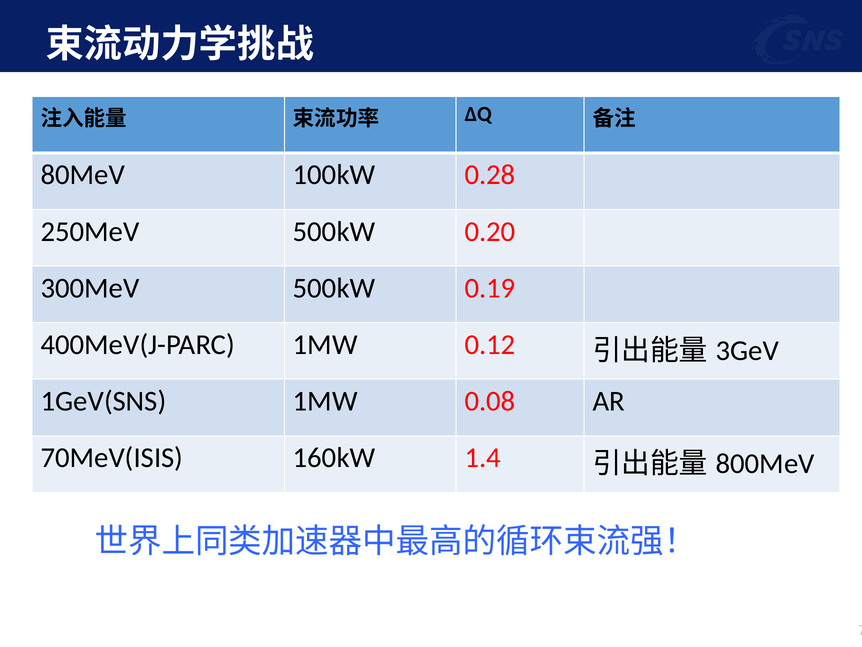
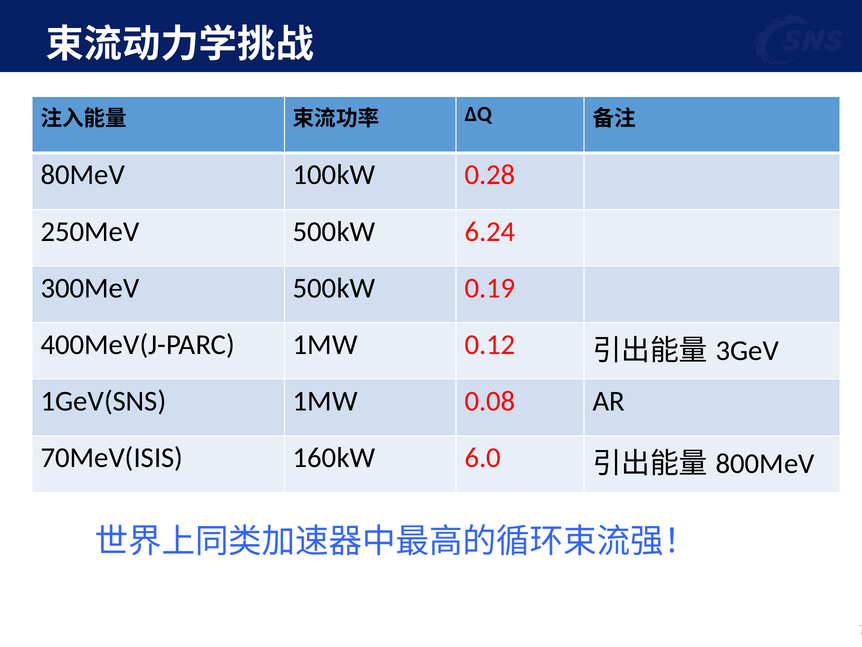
0.20: 0.20 -> 6.24 (490, 231)
1.4: 1.4 -> 6.0 (483, 458)
